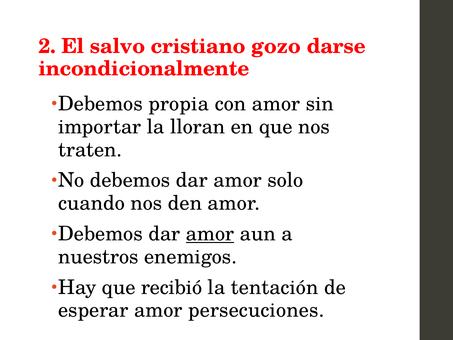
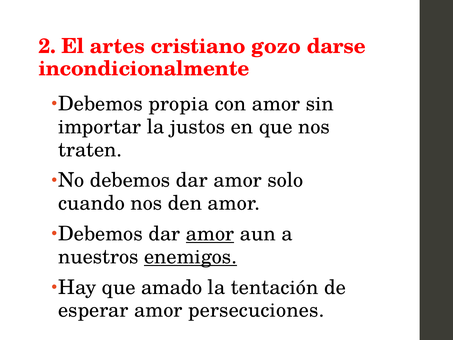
salvo: salvo -> artes (117, 46)
lloran: lloran -> justos (198, 127)
enemigos underline: none -> present (191, 257)
recibió: recibió -> amado (172, 287)
